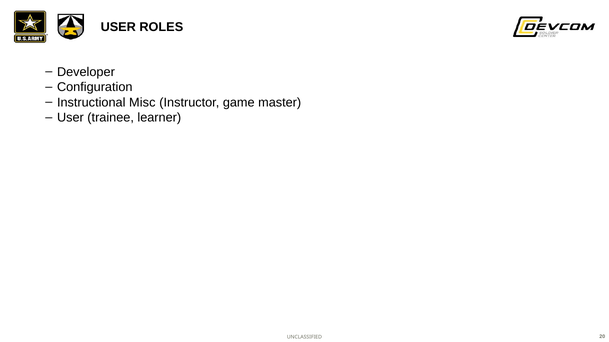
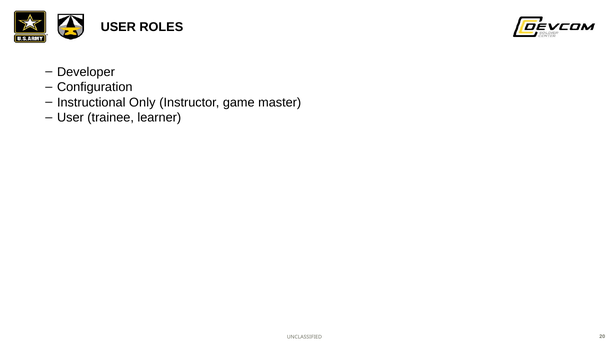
Misc: Misc -> Only (142, 103)
